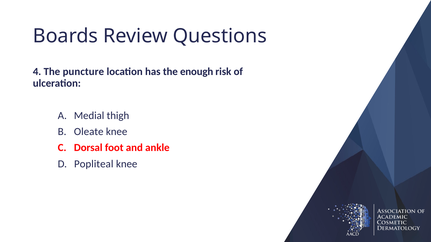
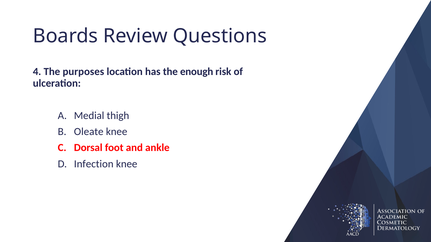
puncture: puncture -> purposes (83, 72)
Popliteal: Popliteal -> Infection (94, 164)
